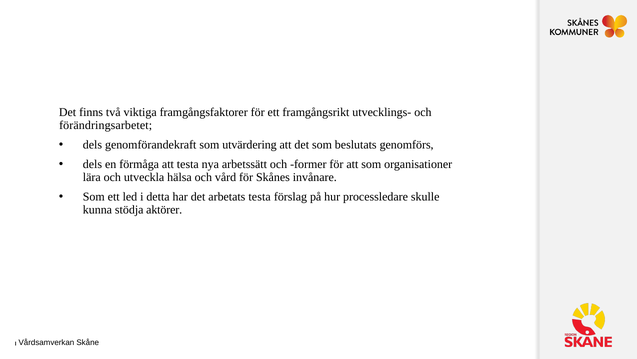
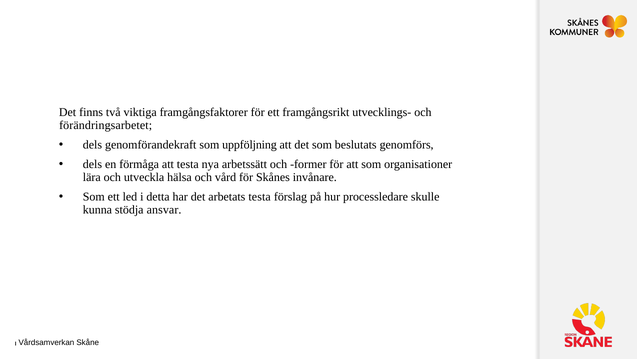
utvärdering: utvärdering -> uppföljning (250, 144)
aktörer: aktörer -> ansvar (164, 209)
